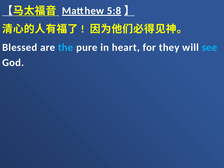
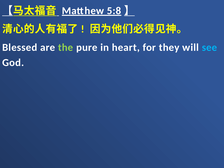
the colour: light blue -> light green (66, 47)
